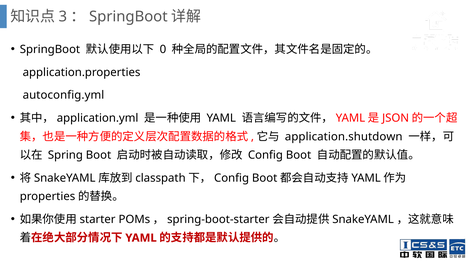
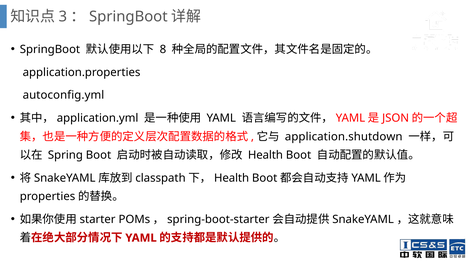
0: 0 -> 8 (163, 49)
Config: Config -> Health (265, 155)
Config: Config -> Health (232, 178)
